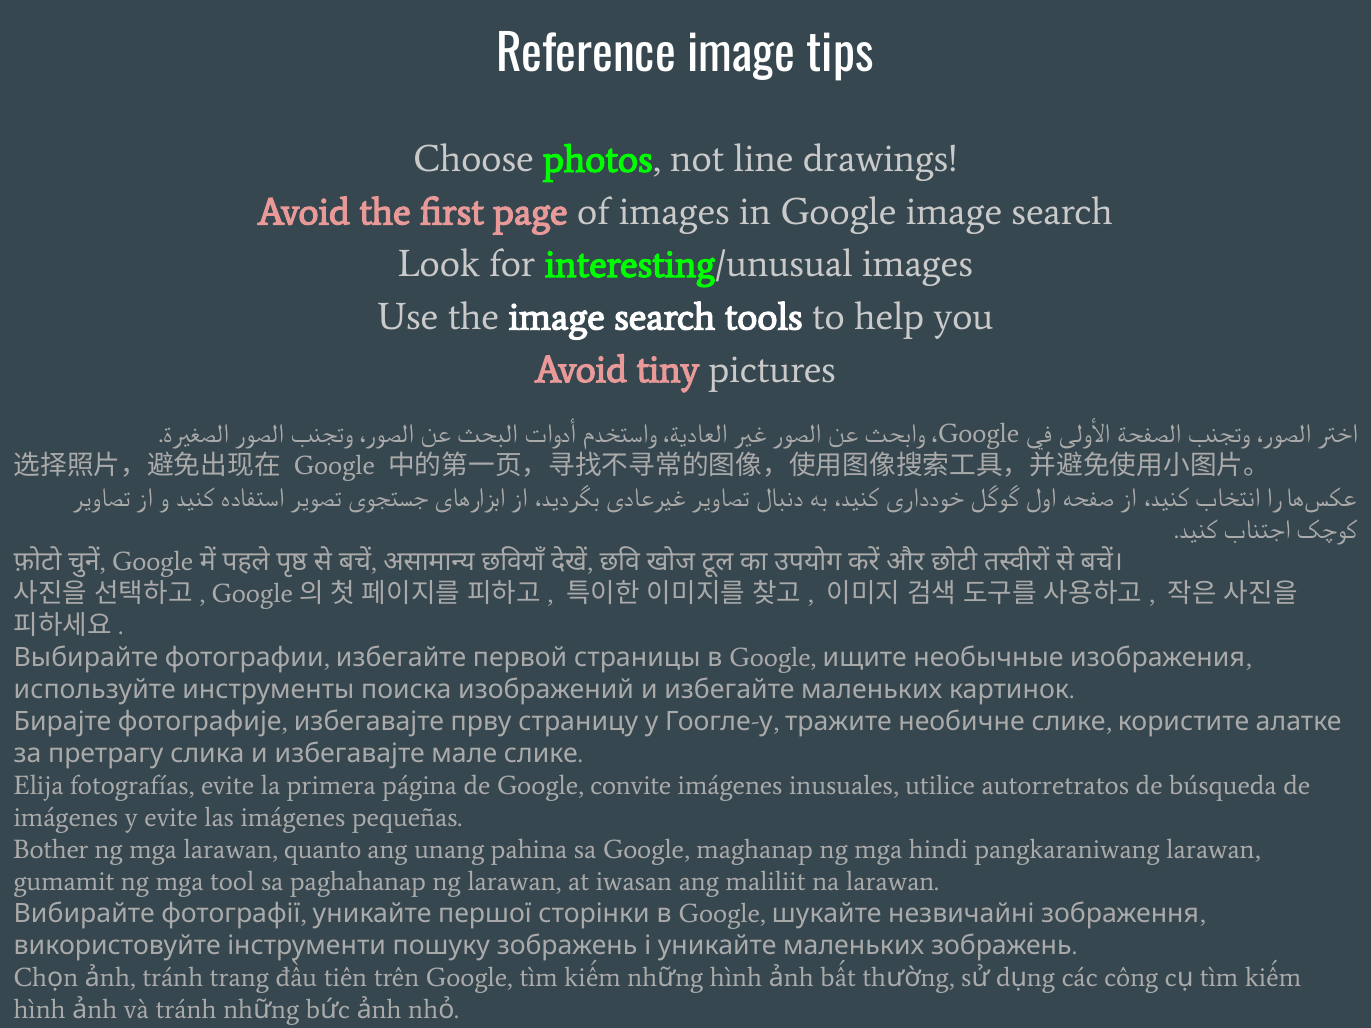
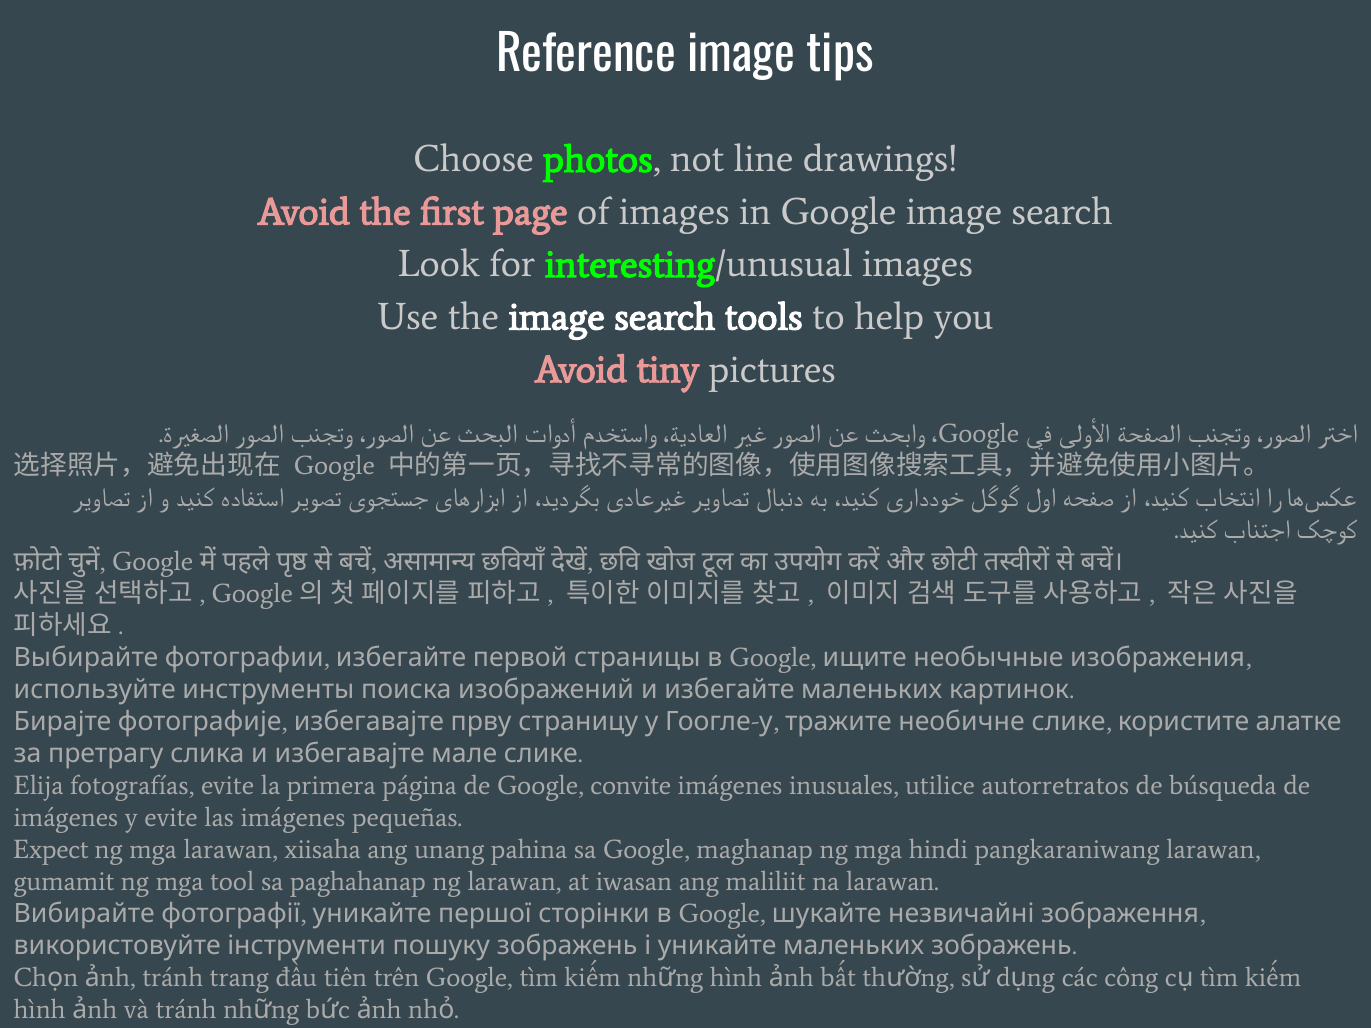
Bother: Bother -> Expect (51, 850)
quanto: quanto -> xiisaha (323, 850)
